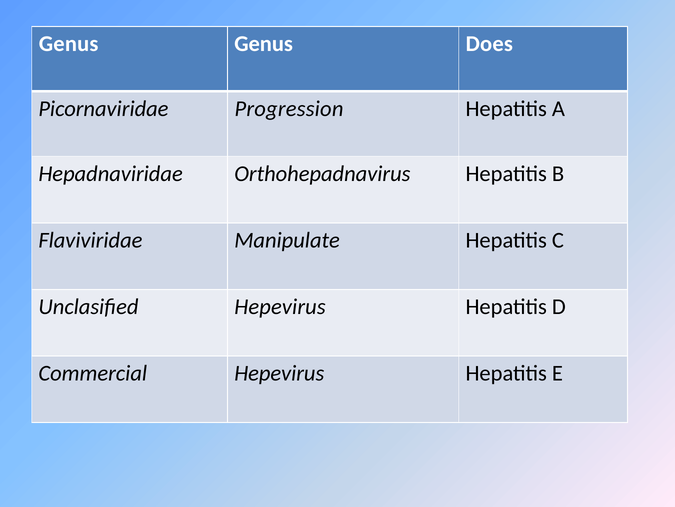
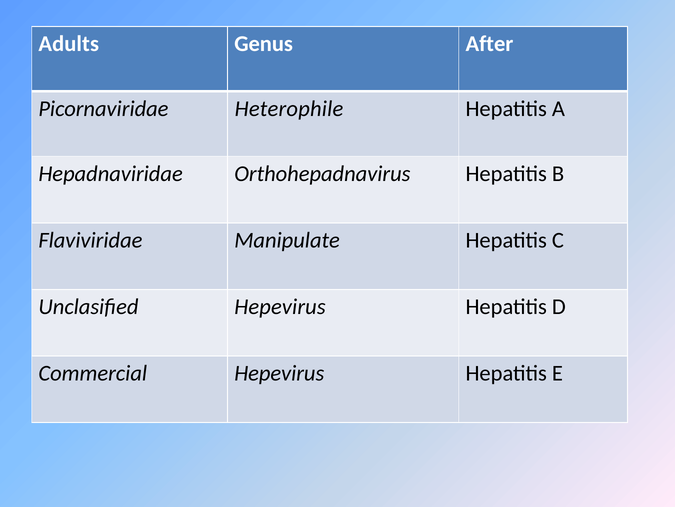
Genus: Genus -> Adults (69, 44)
Does: Does -> After (489, 44)
Progression: Progression -> Heterophile (289, 109)
